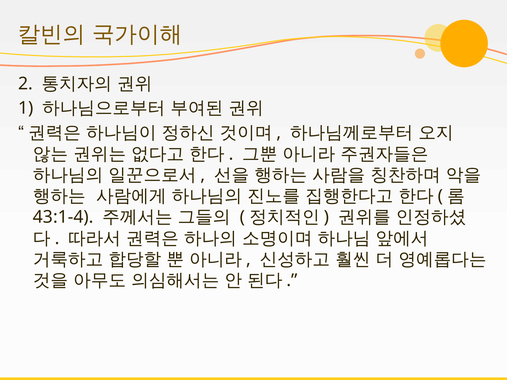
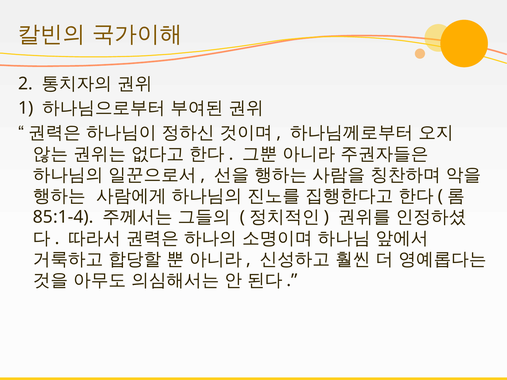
43:1-4: 43:1-4 -> 85:1-4 (63, 217)
